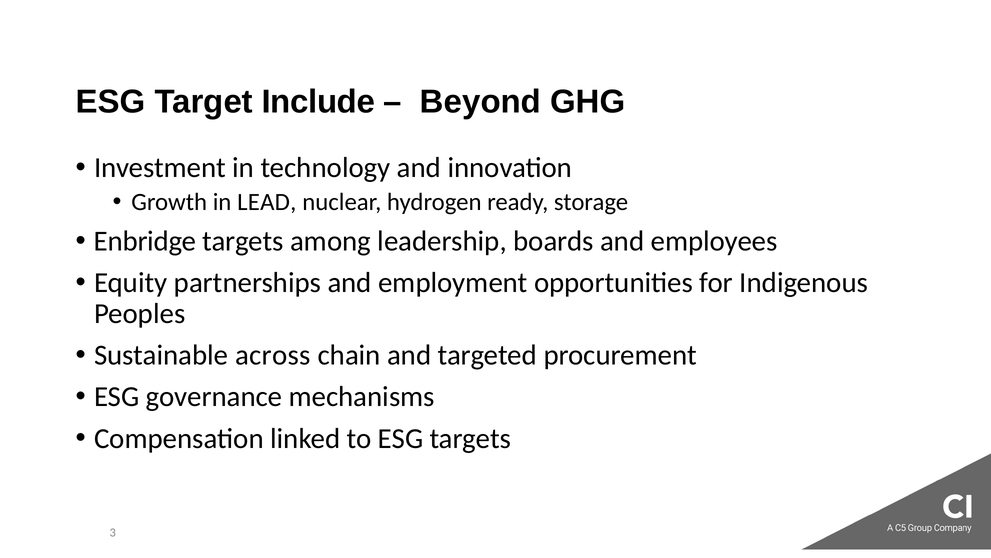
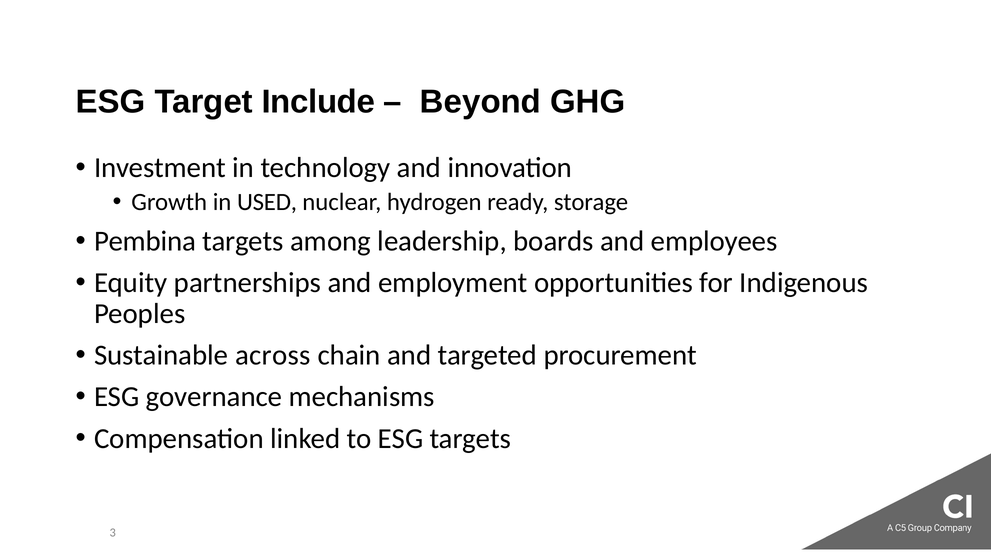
LEAD: LEAD -> USED (267, 202)
Enbridge: Enbridge -> Pembina (145, 241)
